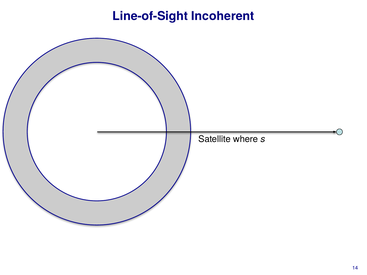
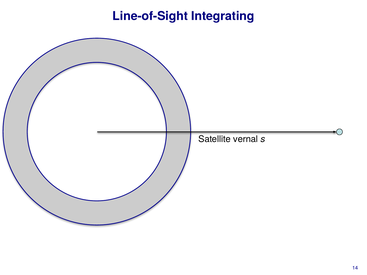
Incoherent: Incoherent -> Integrating (223, 16)
where: where -> vernal (246, 139)
